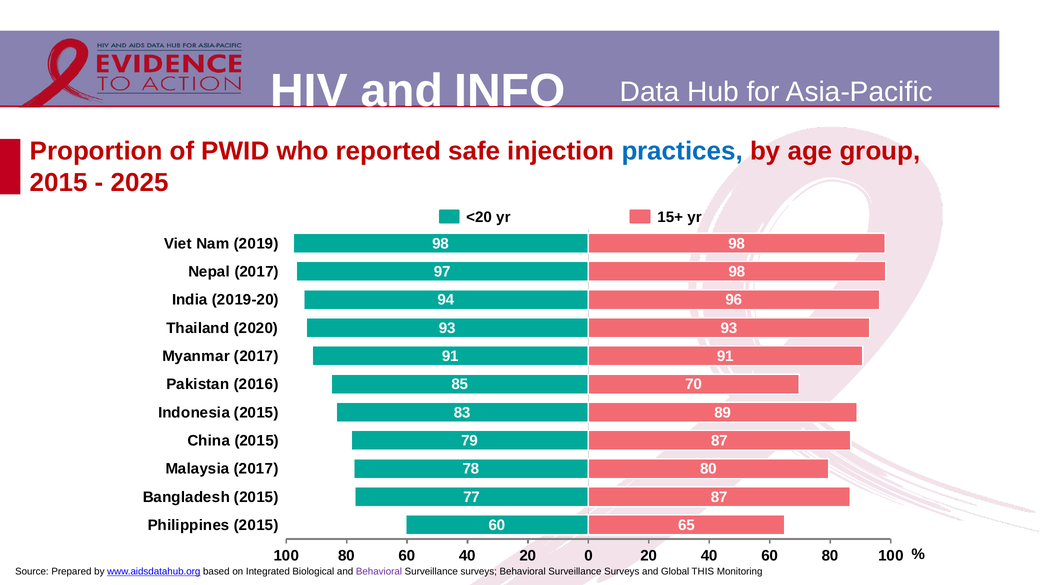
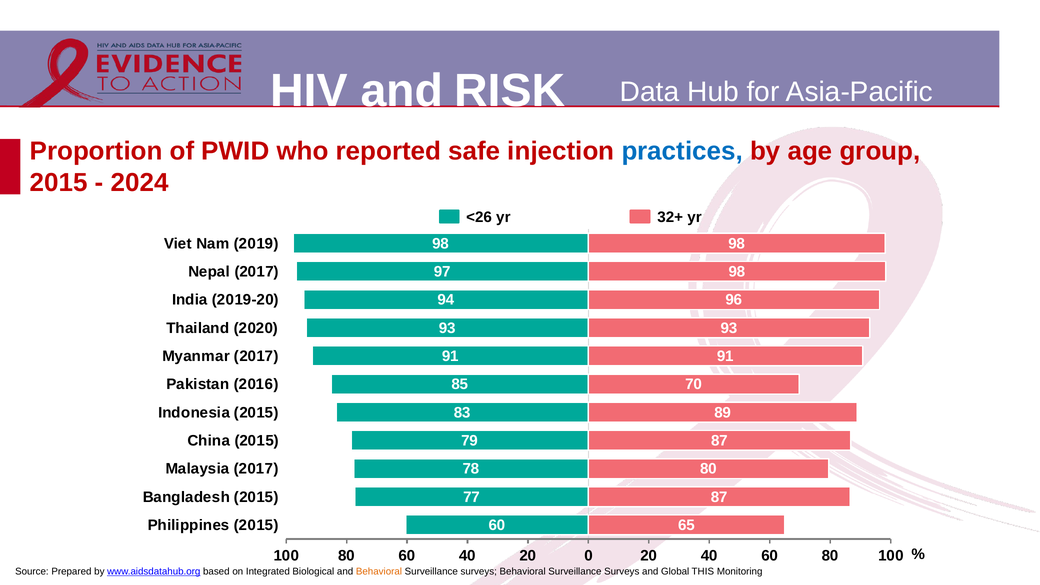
INFO: INFO -> RISK (510, 91)
2025: 2025 -> 2024 (140, 182)
<20: <20 -> <26 (479, 217)
15+: 15+ -> 32+ (670, 217)
Behavioral colour: purple -> orange (379, 571)
